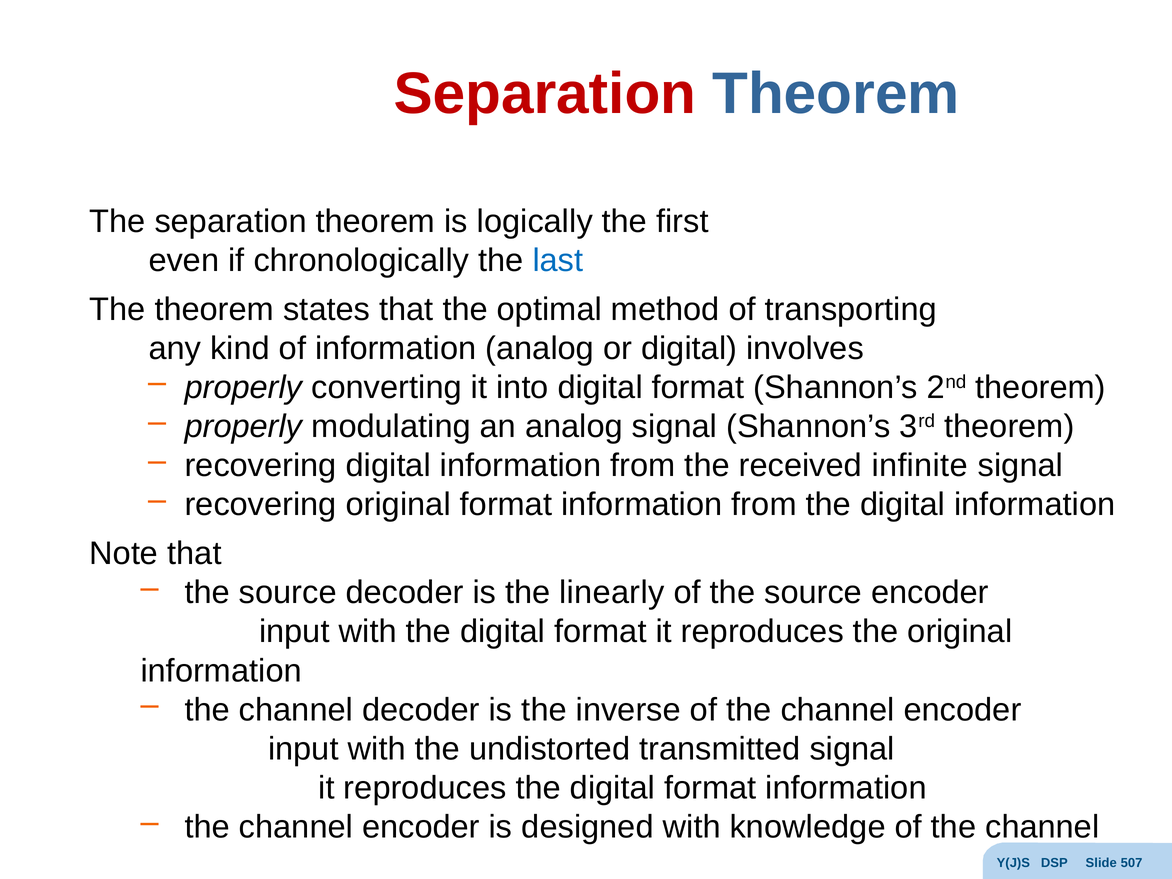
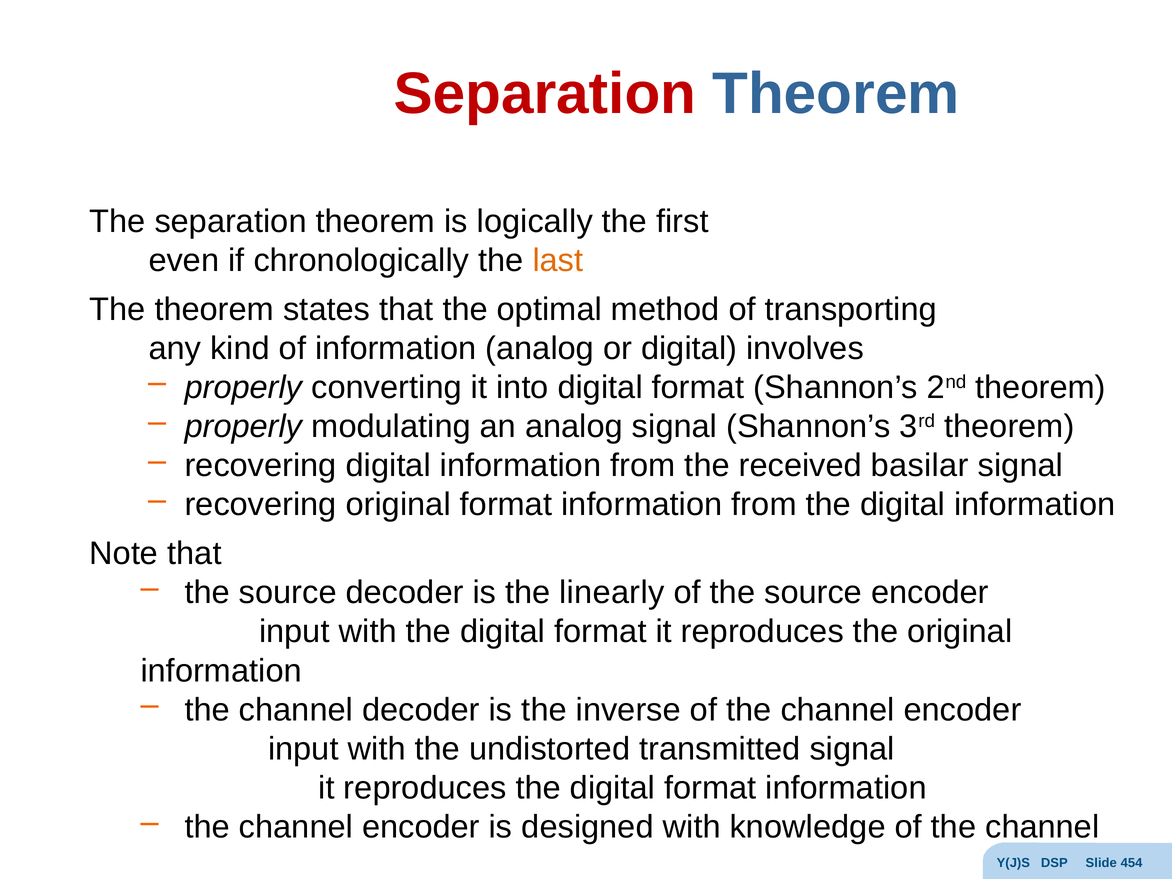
last colour: blue -> orange (558, 260)
infinite: infinite -> basilar (920, 466)
507: 507 -> 454 (1132, 863)
